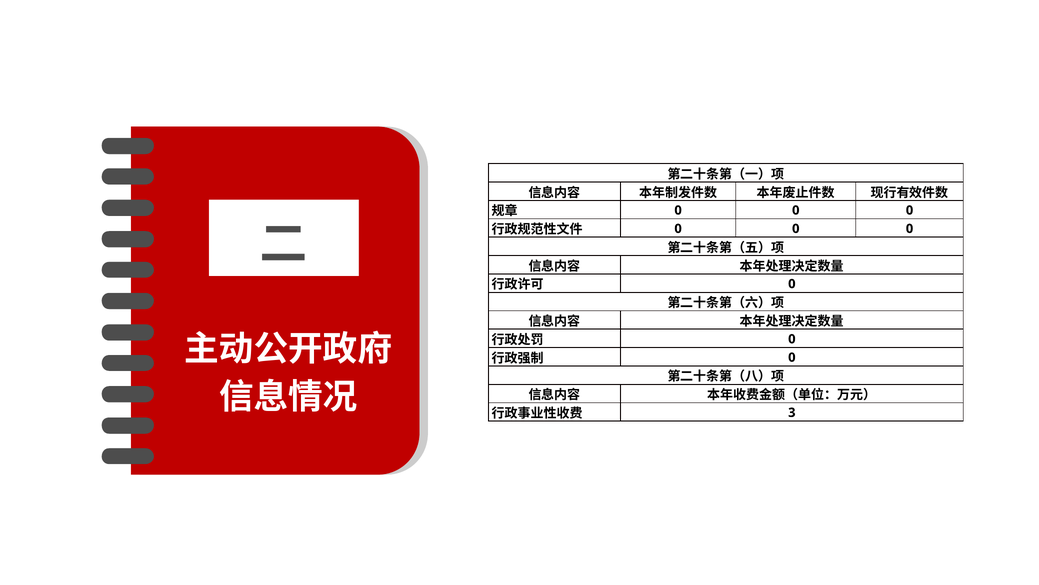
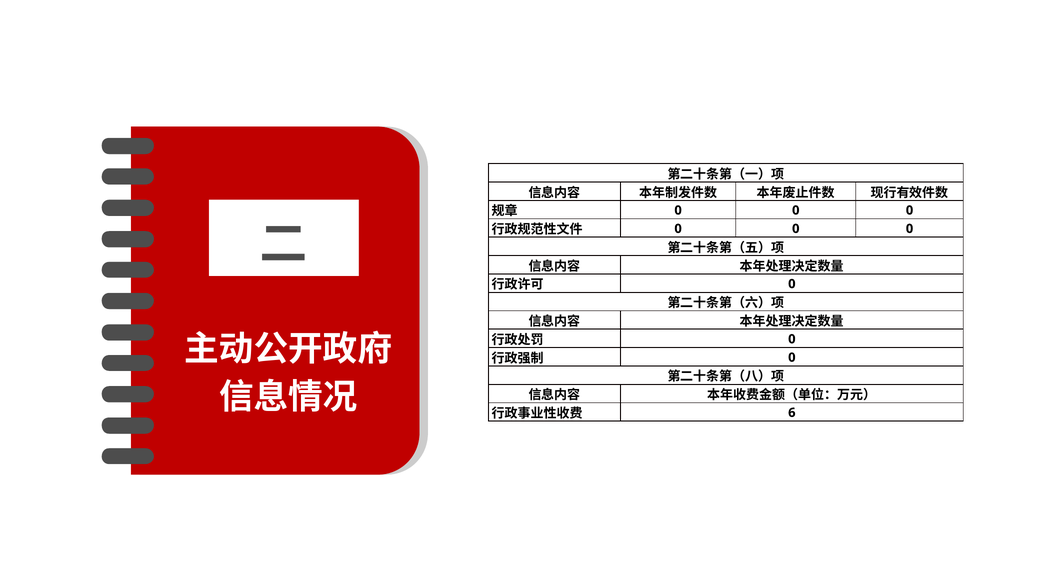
3: 3 -> 6 (792, 412)
